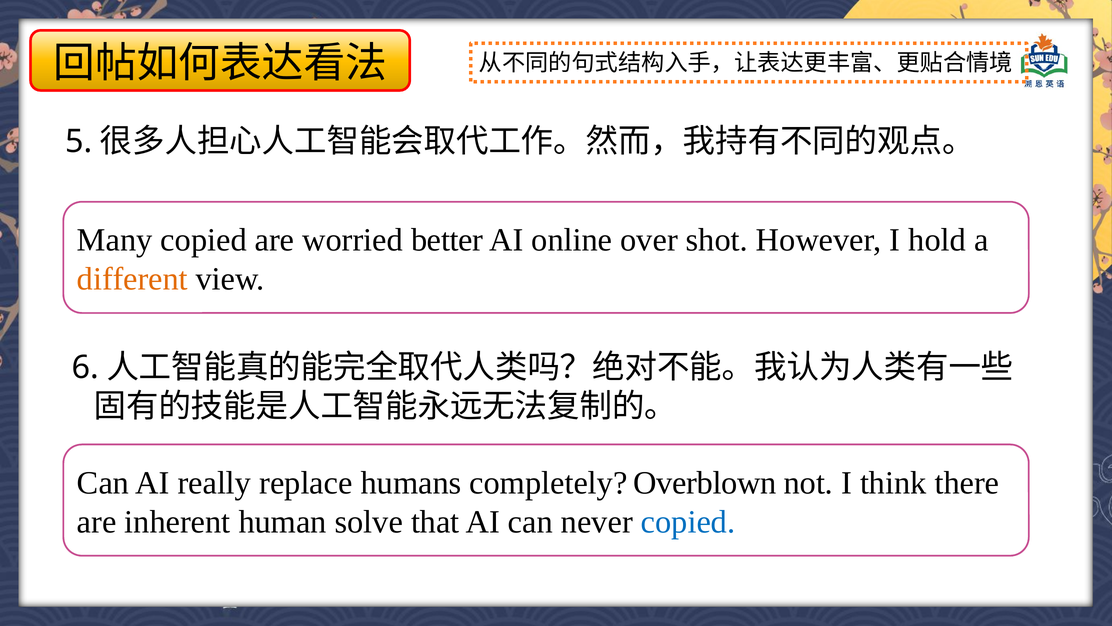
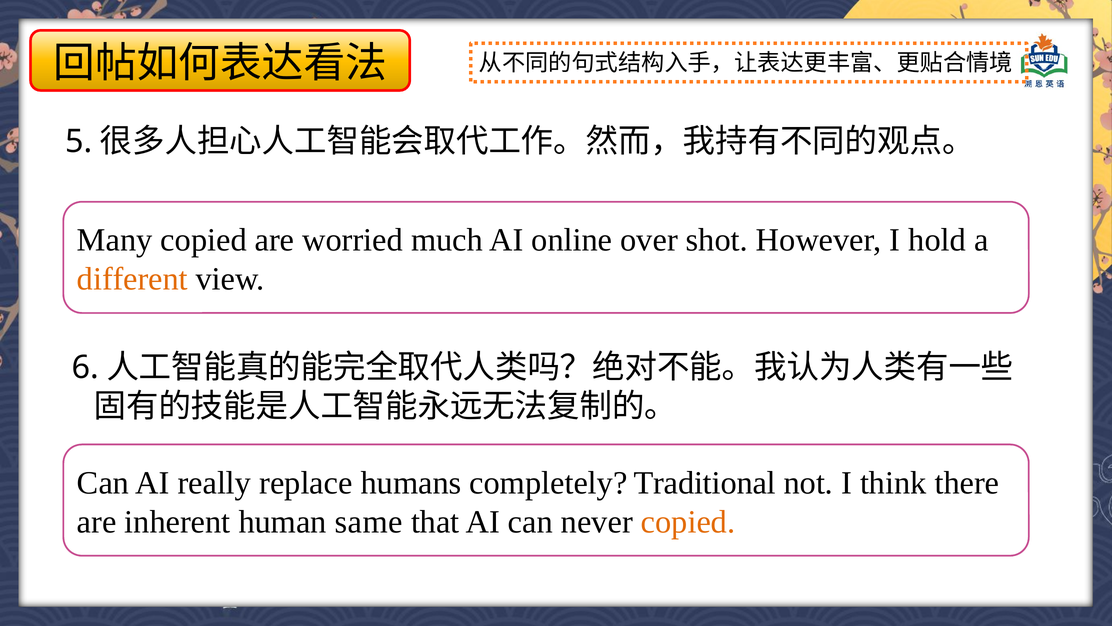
better: better -> much (447, 240)
Overblown: Overblown -> Traditional (705, 482)
solve: solve -> same (369, 521)
copied colour: blue -> orange (688, 521)
